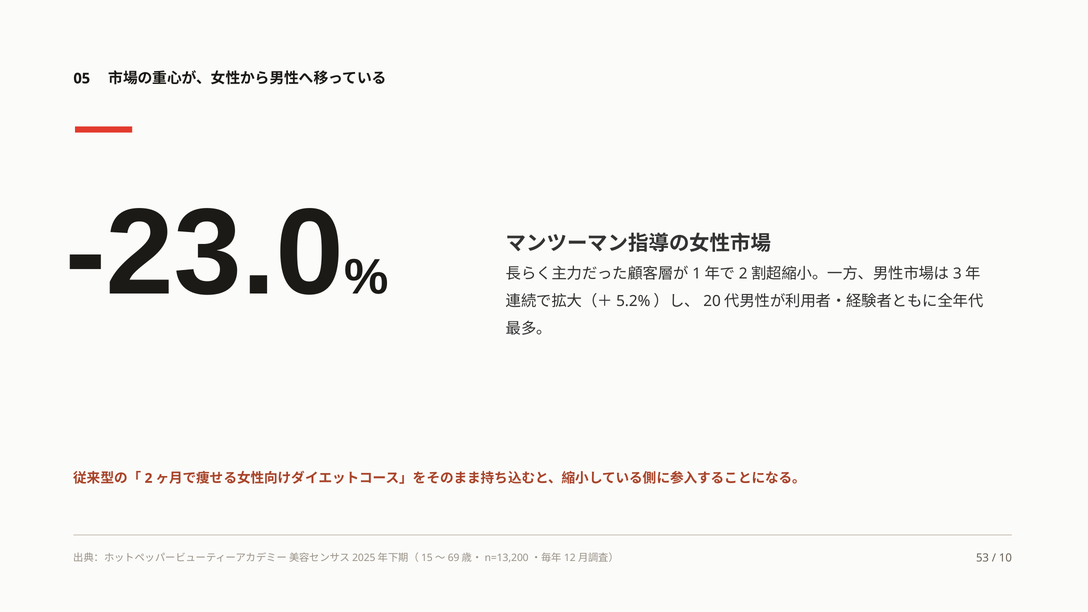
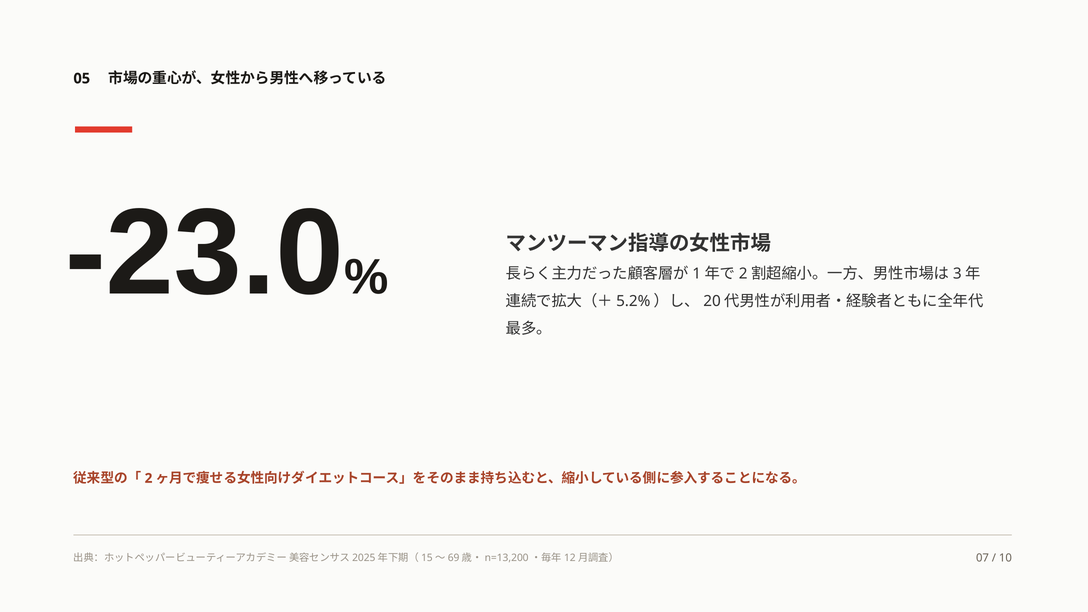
53: 53 -> 07 (983, 558)
